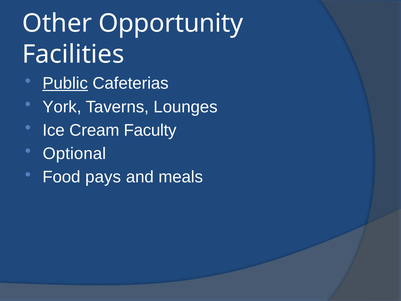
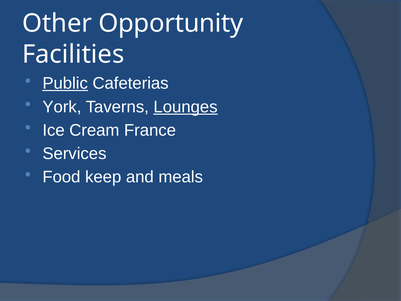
Lounges underline: none -> present (186, 107)
Faculty: Faculty -> France (150, 130)
Optional: Optional -> Services (74, 154)
pays: pays -> keep (103, 177)
